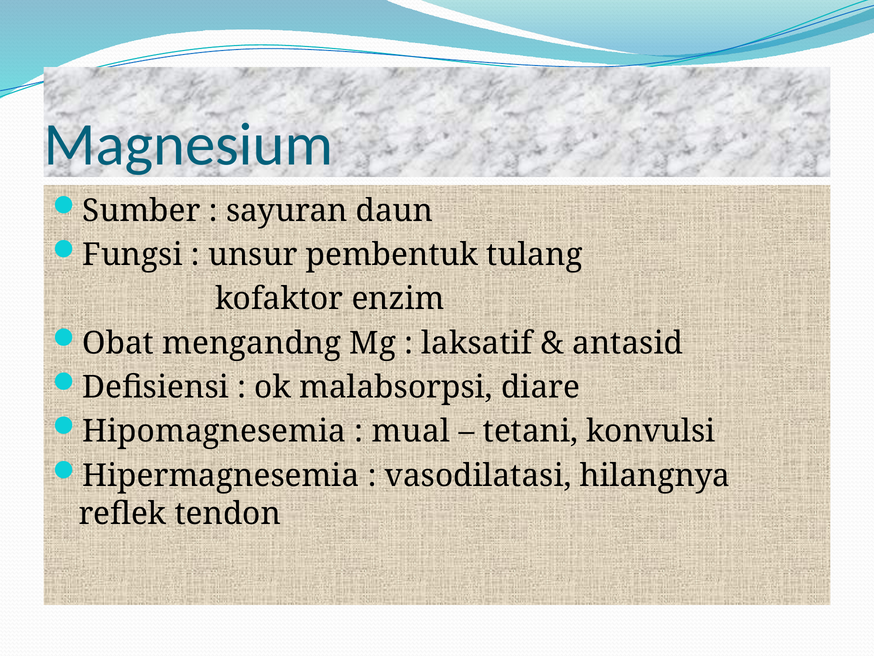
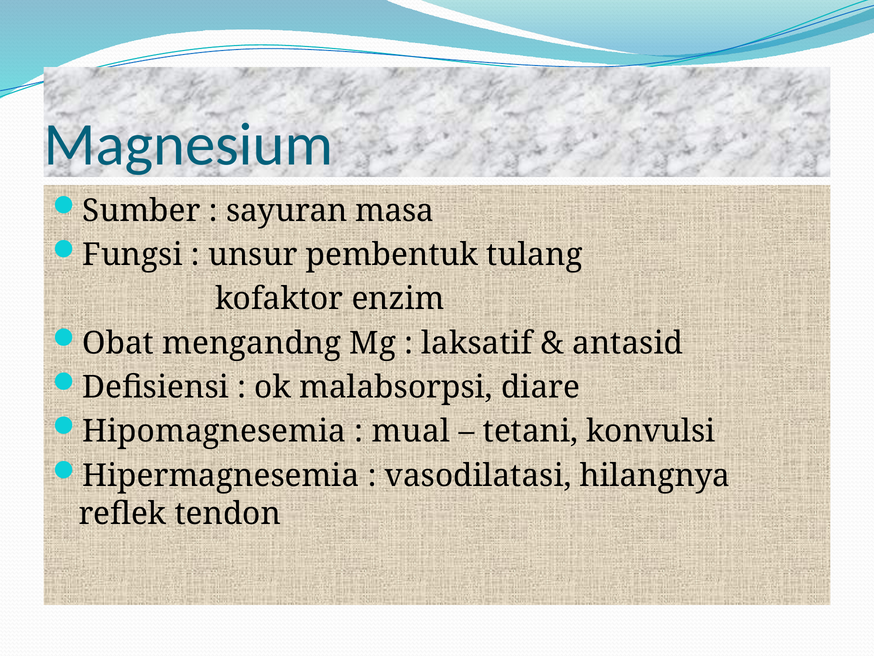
daun: daun -> masa (395, 210)
